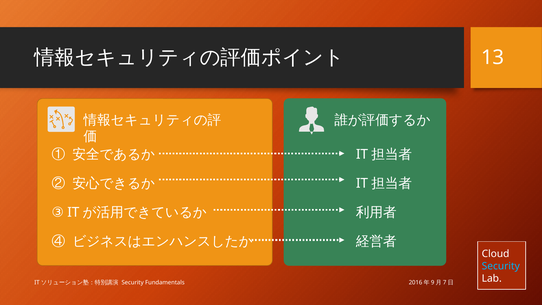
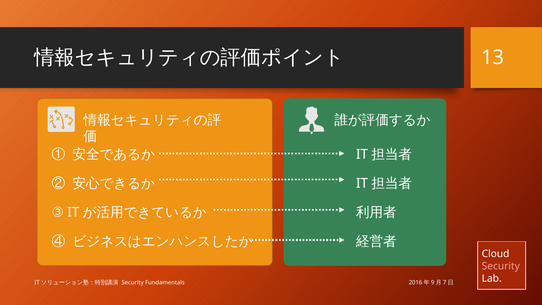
Security colour: light blue -> pink (501, 266)
